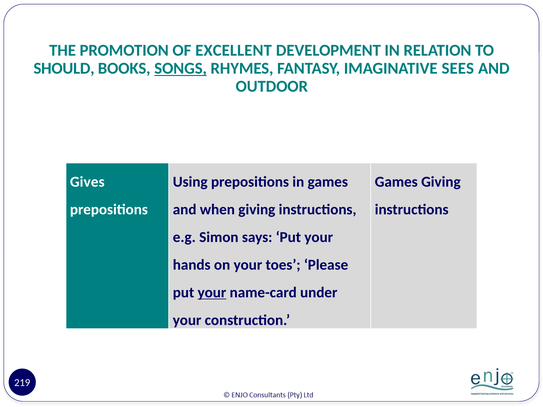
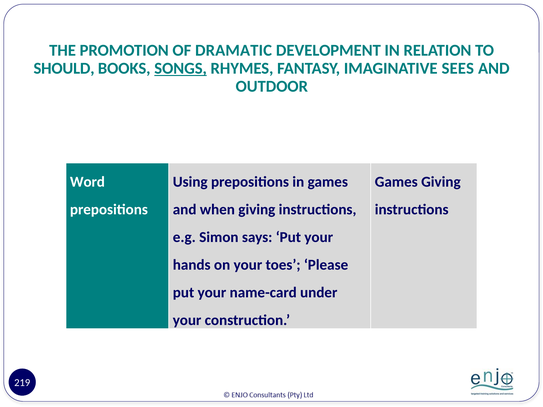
EXCELLENT: EXCELLENT -> DRAMATIC (234, 50)
Gives: Gives -> Word (87, 182)
your underline: present -> none (212, 293)
